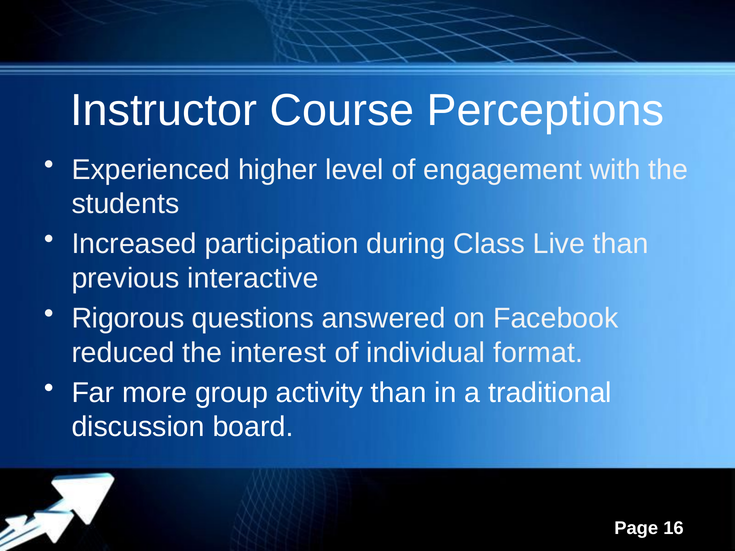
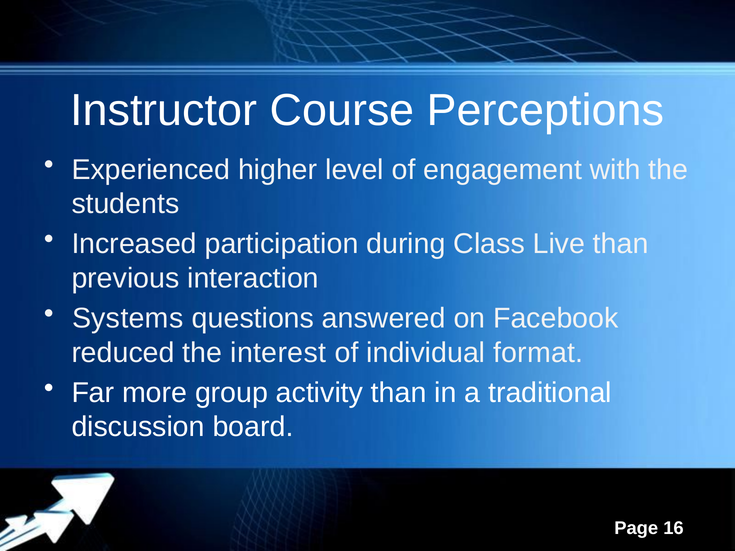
interactive: interactive -> interaction (253, 278)
Rigorous: Rigorous -> Systems (128, 319)
